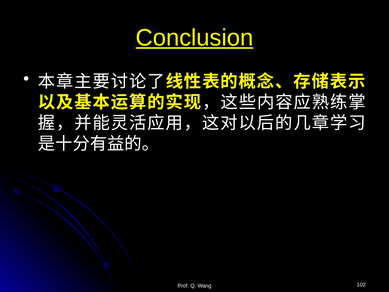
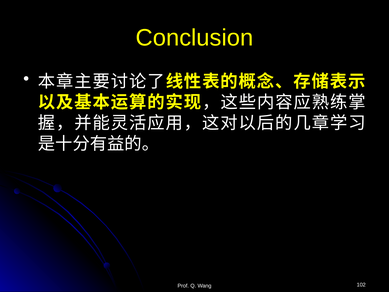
Conclusion underline: present -> none (194, 38)
